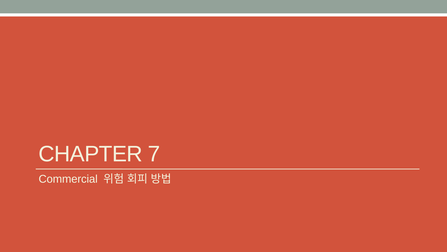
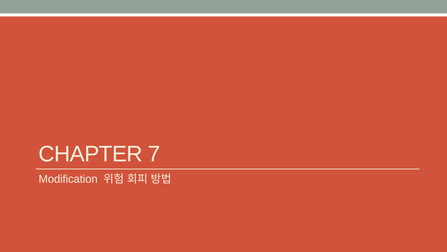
Commercial: Commercial -> Modification (68, 179)
